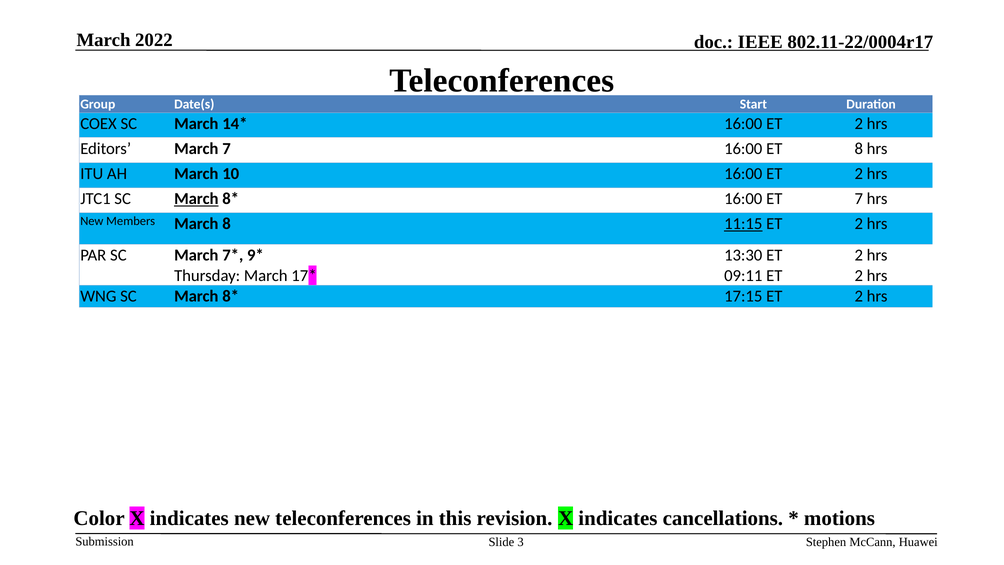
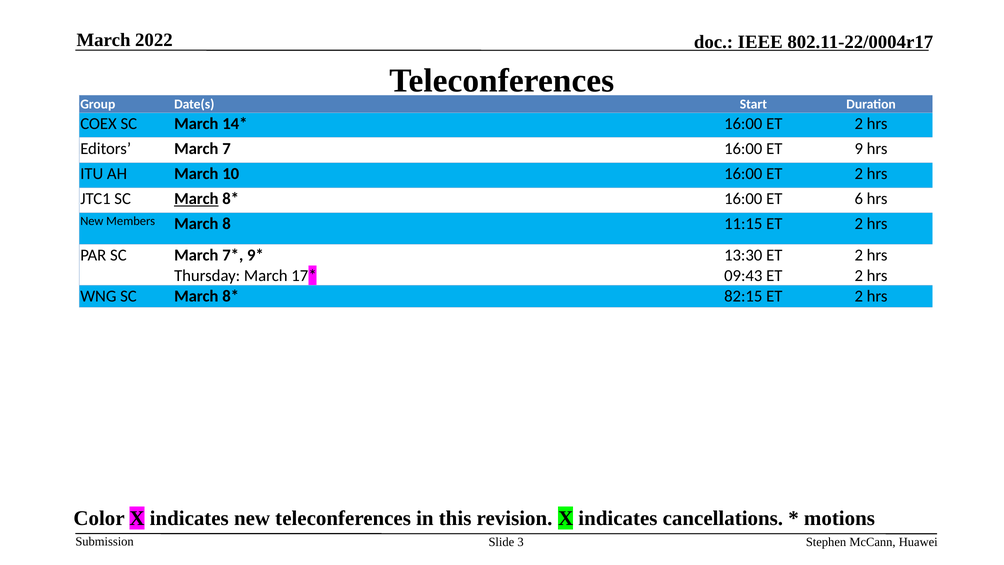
ET 8: 8 -> 9 (859, 149)
ET 7: 7 -> 6 (859, 199)
11:15 underline: present -> none (743, 224)
09:11: 09:11 -> 09:43 (743, 276)
17:15: 17:15 -> 82:15 (743, 296)
